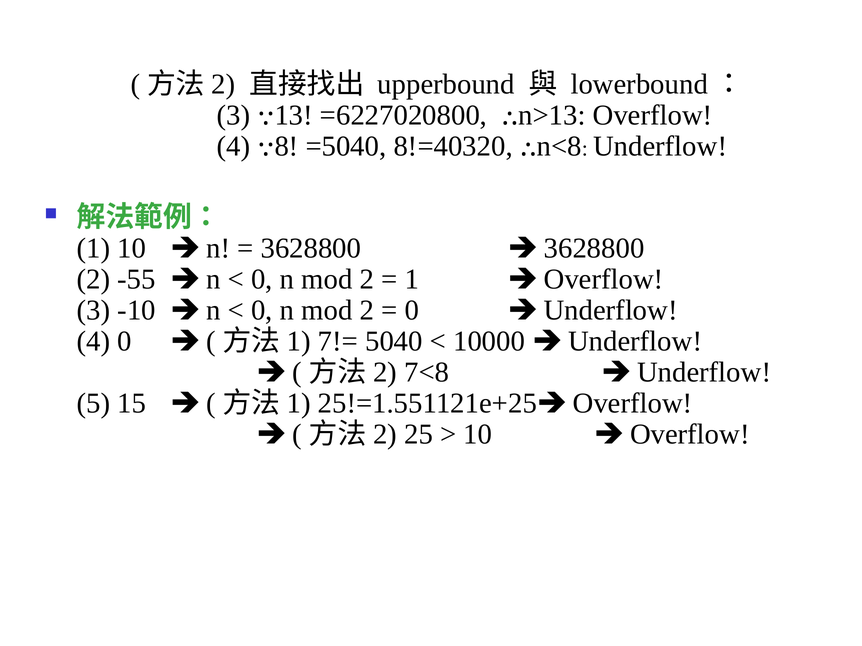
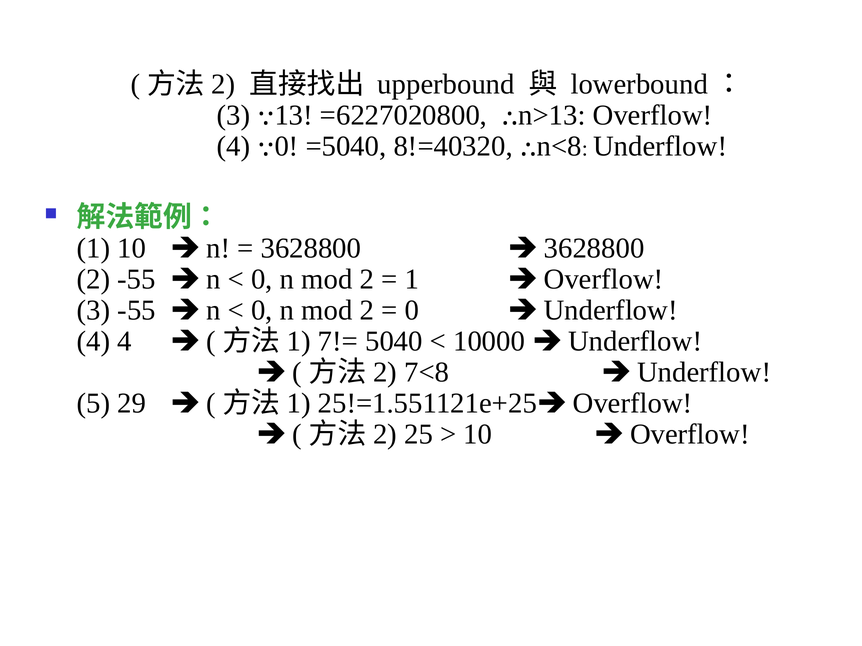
4 8: 8 -> 0 (286, 146)
3 -10: -10 -> -55 (137, 311)
4 0: 0 -> 4 (125, 342)
15: 15 -> 29 (132, 404)
